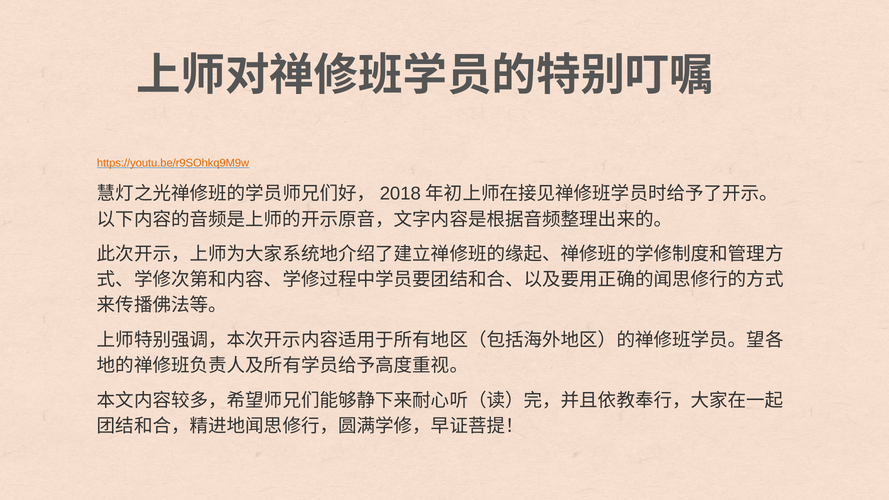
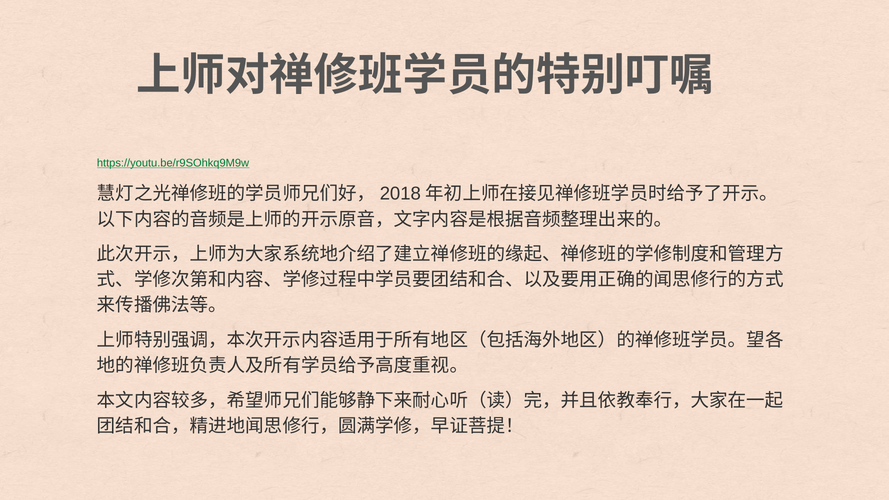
https://youtu.be/r9SOhkq9M9w colour: orange -> green (173, 163)
